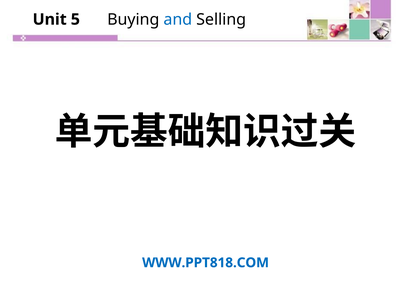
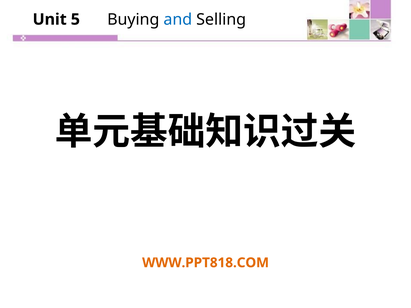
WWW.PPT818.COM colour: blue -> orange (206, 263)
